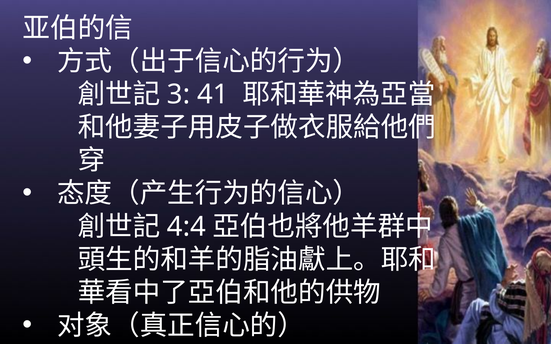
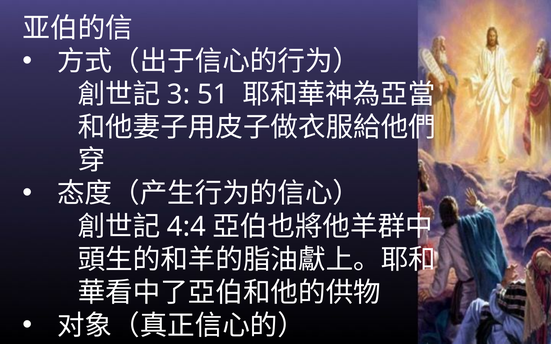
41: 41 -> 51 (213, 95)
